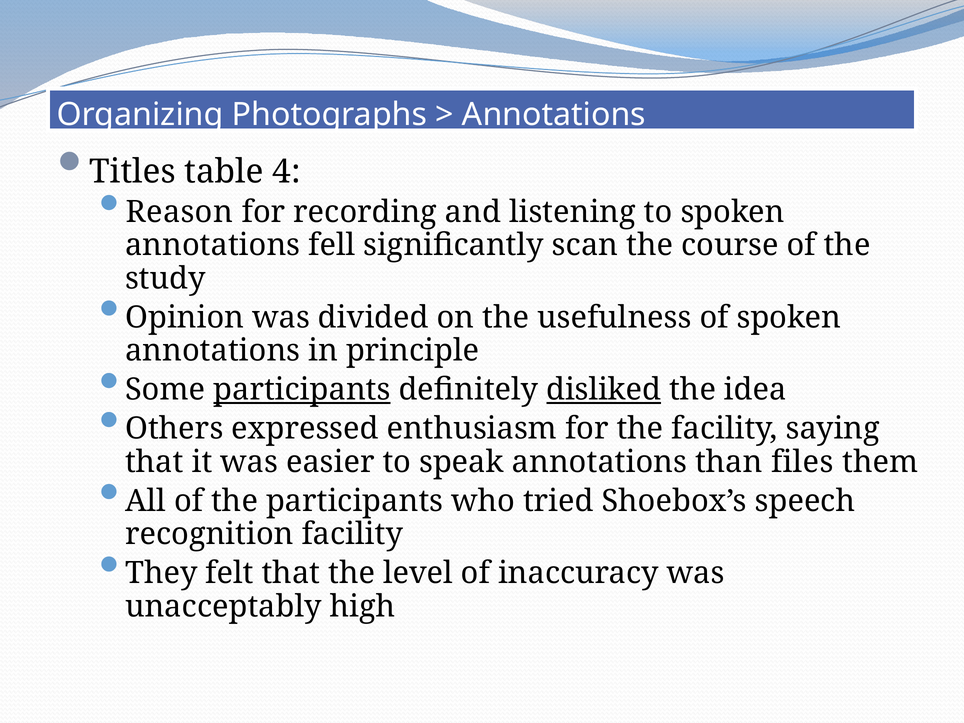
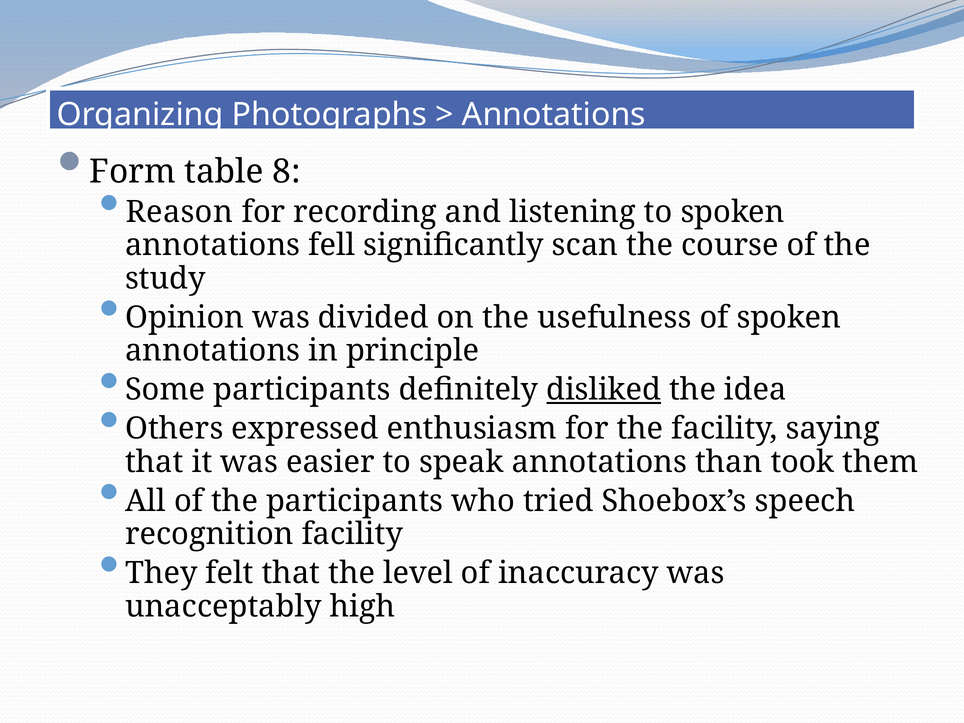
Titles: Titles -> Form (133, 172)
4: 4 -> 8 (287, 172)
participants underline: present -> none (302, 390)
files: files -> took (802, 462)
